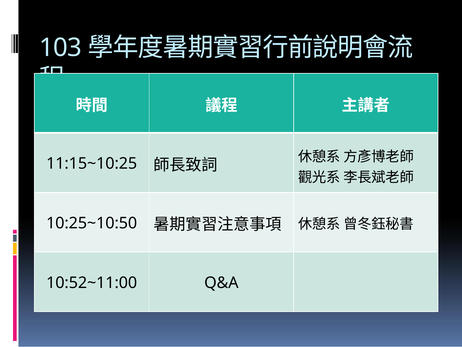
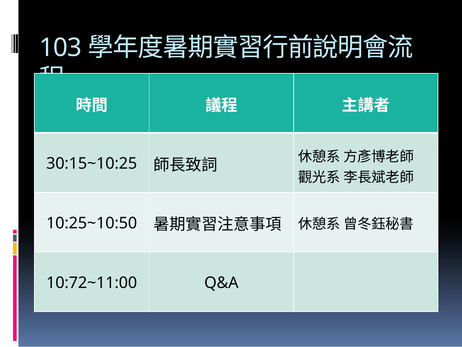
11:15~10:25: 11:15~10:25 -> 30:15~10:25 (92, 163)
10:52~11:00: 10:52~11:00 -> 10:72~11:00 (92, 282)
